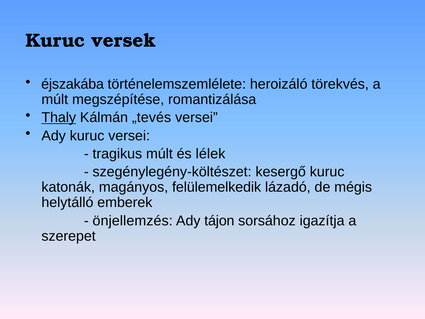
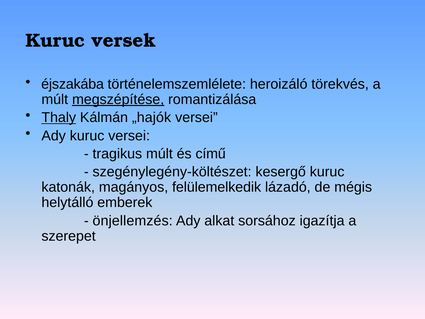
megszépítése underline: none -> present (118, 99)
„tevés: „tevés -> „hajók (152, 117)
lélek: lélek -> című (211, 154)
tájon: tájon -> alkat (219, 221)
